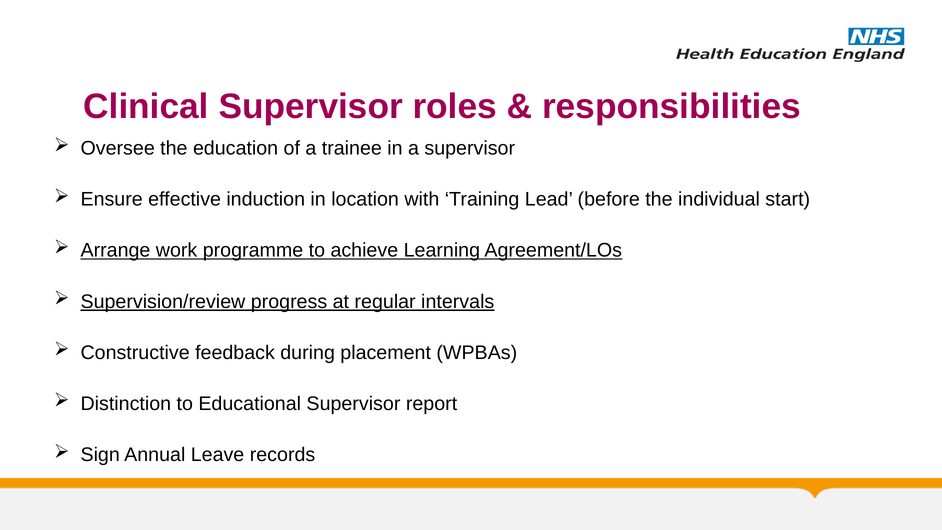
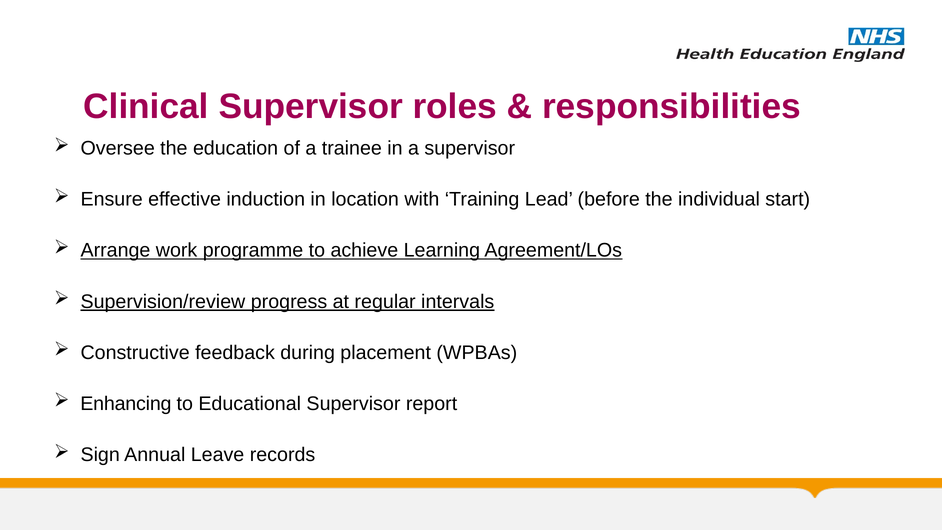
Distinction: Distinction -> Enhancing (126, 404)
